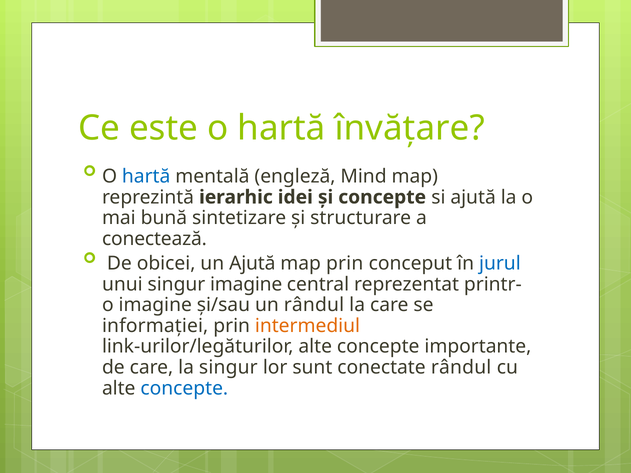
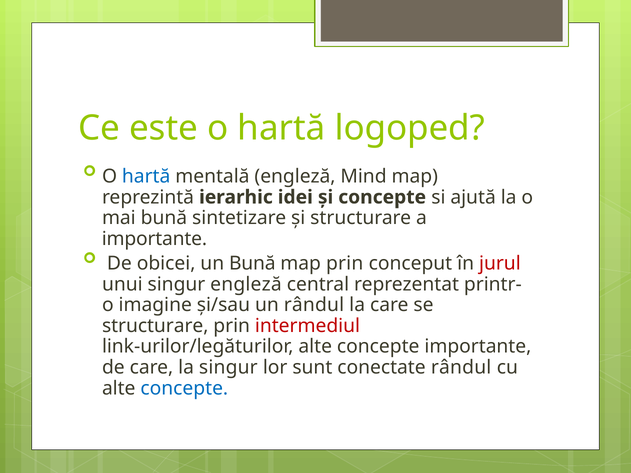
învățare: învățare -> logoped (410, 128)
conectează: conectează -> importante (154, 239)
un Ajută: Ajută -> Bună (252, 263)
jurul colour: blue -> red (500, 263)
singur imagine: imagine -> engleză (246, 284)
informației: informației -> structurare (155, 326)
intermediul colour: orange -> red (307, 326)
